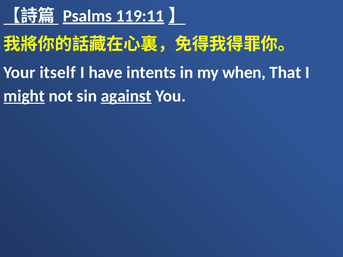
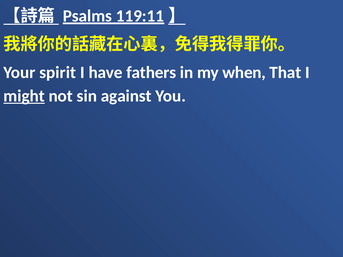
itself: itself -> spirit (58, 73)
intents: intents -> fathers (151, 73)
against underline: present -> none (126, 96)
